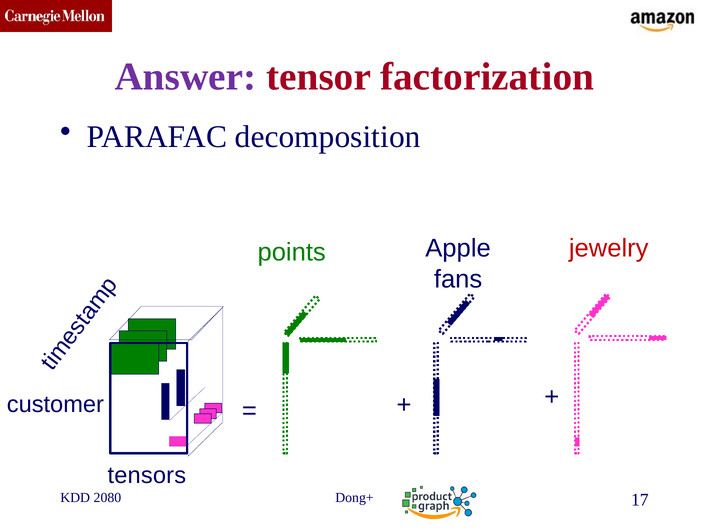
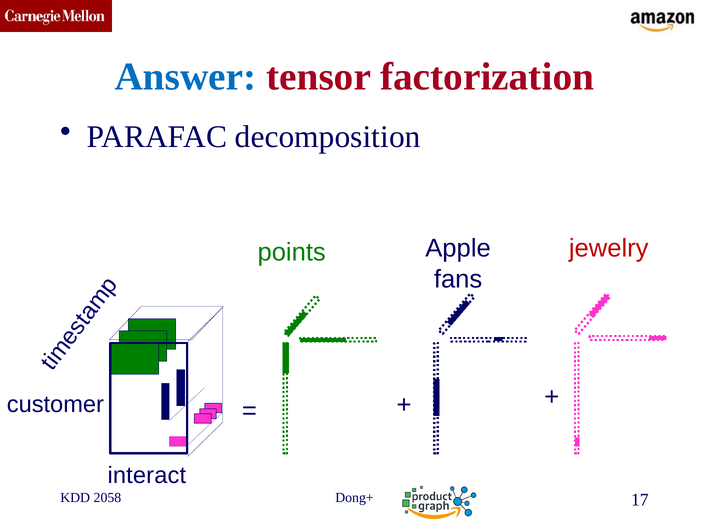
Answer colour: purple -> blue (185, 77)
tensors: tensors -> interact (147, 475)
2080: 2080 -> 2058 (107, 497)
